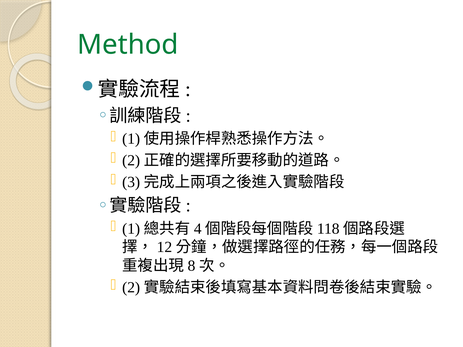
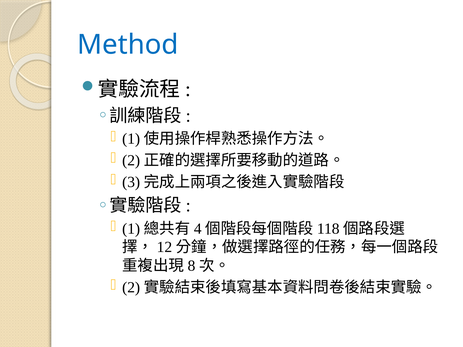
Method colour: green -> blue (128, 45)
